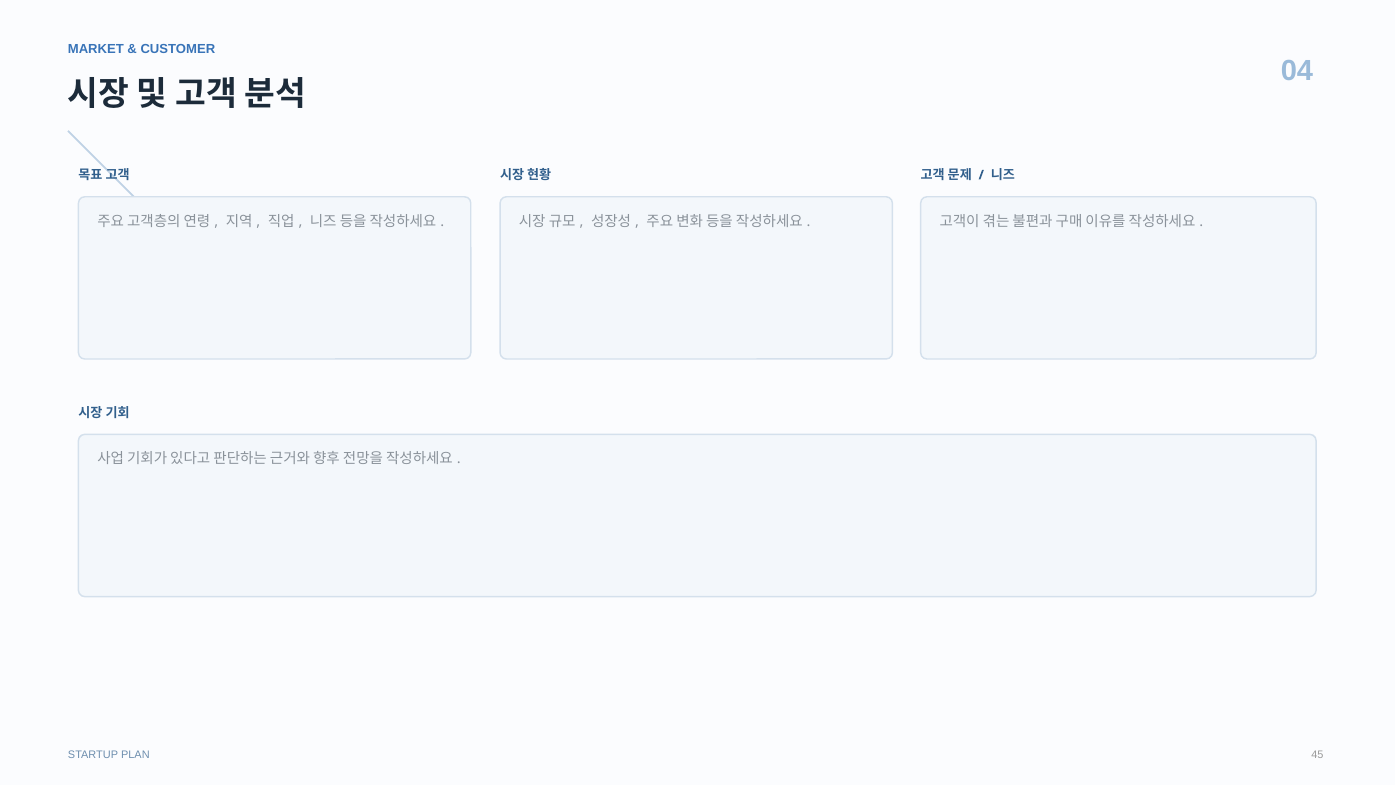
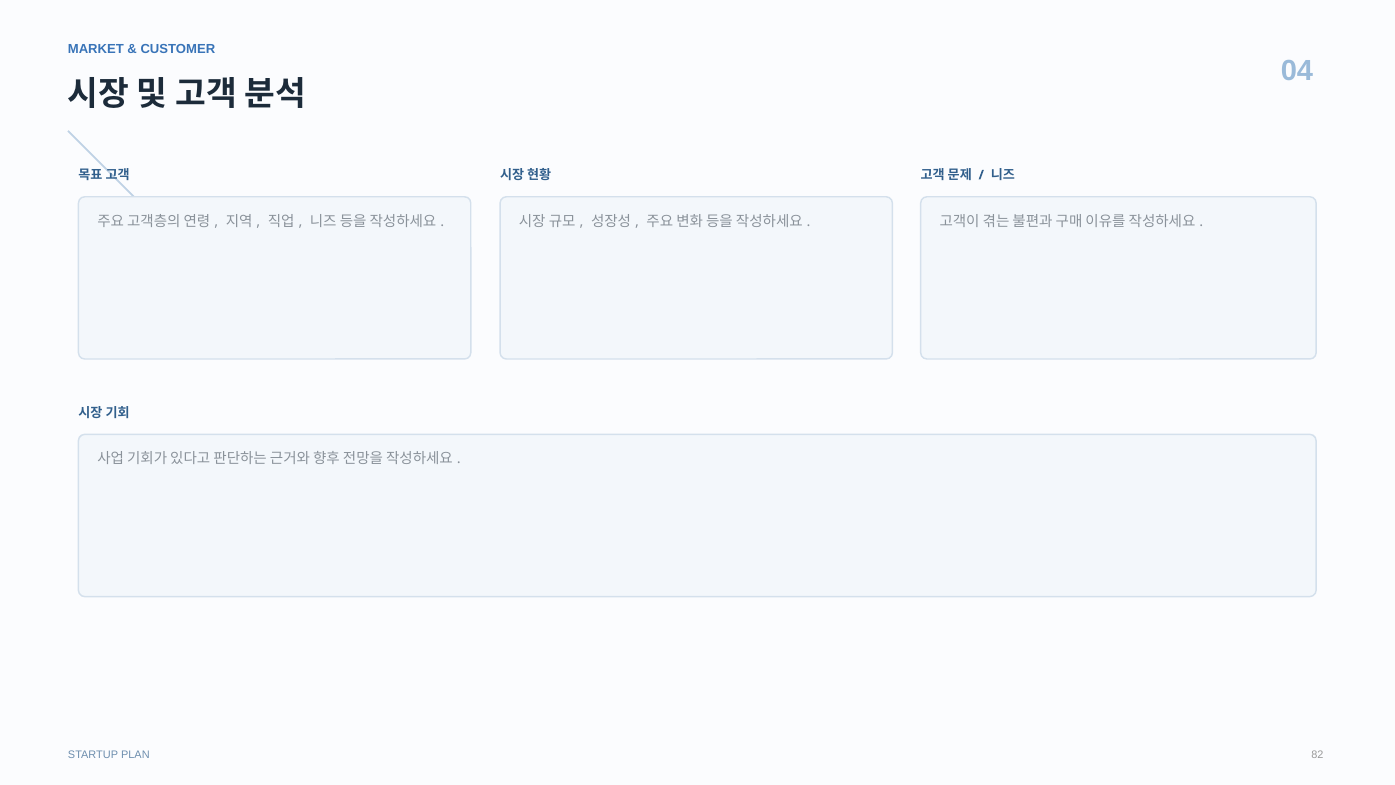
45: 45 -> 82 (1317, 755)
